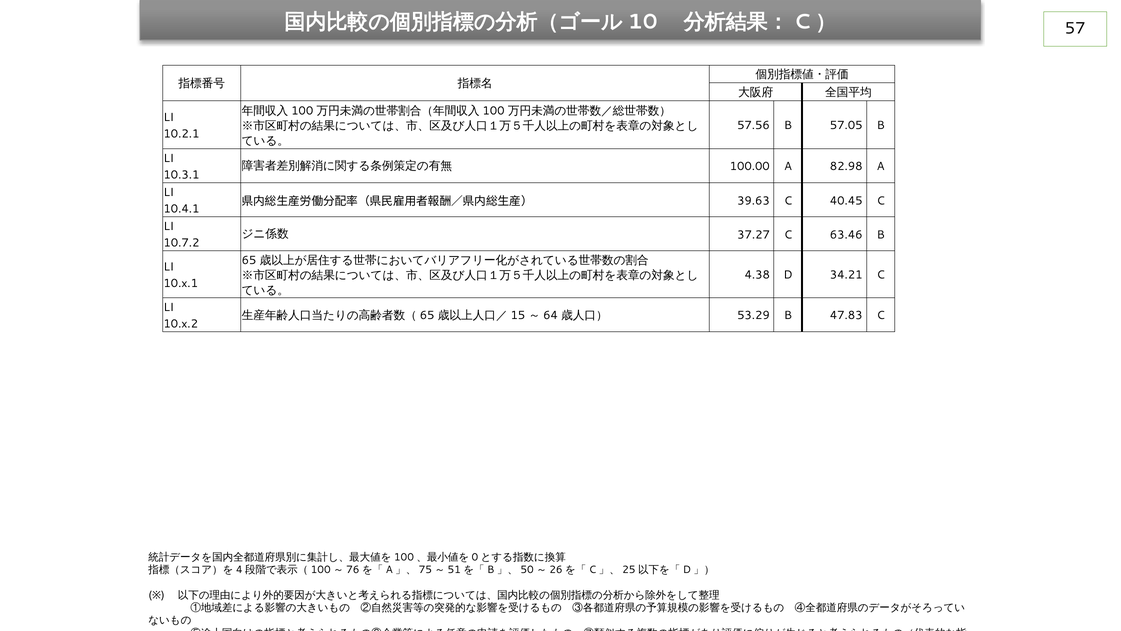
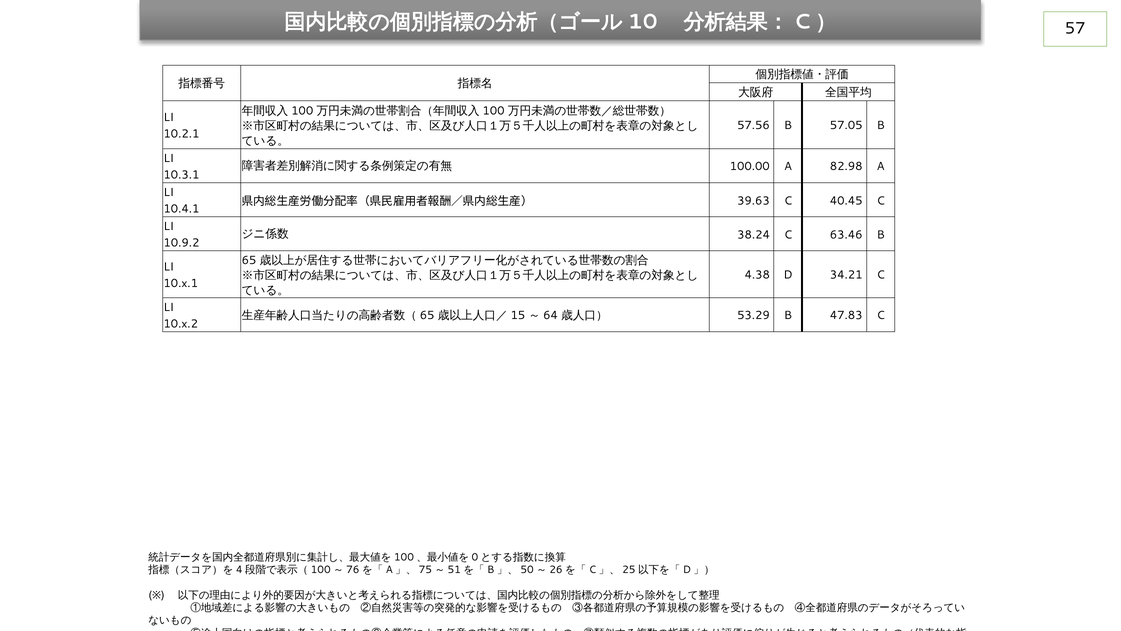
37.27: 37.27 -> 38.24 (754, 234)
10.7.2: 10.7.2 -> 10.9.2 (181, 243)
